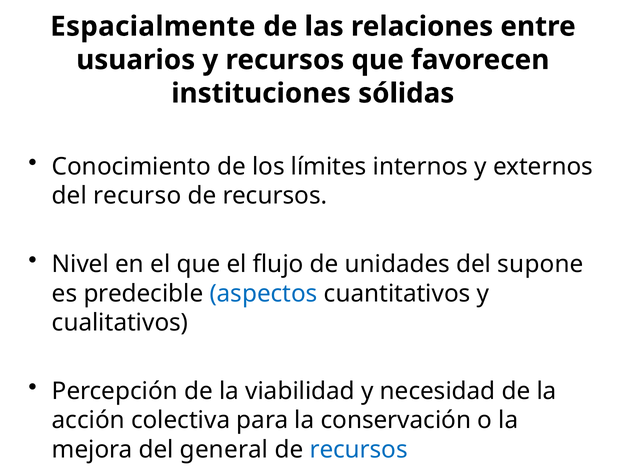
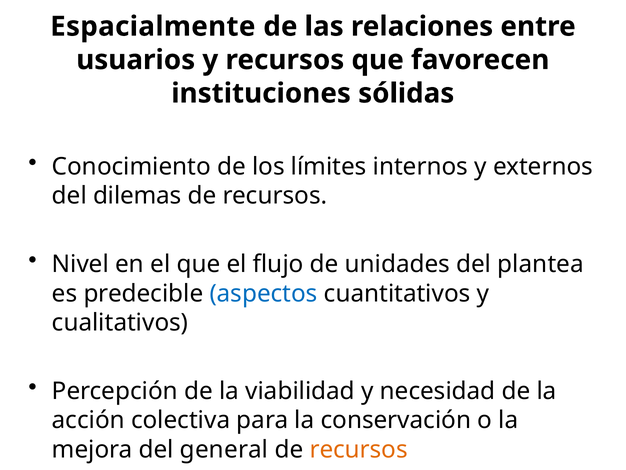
recurso: recurso -> dilemas (137, 196)
supone: supone -> plantea (541, 264)
recursos colour: blue -> orange (359, 449)
